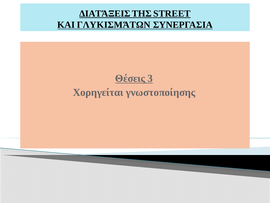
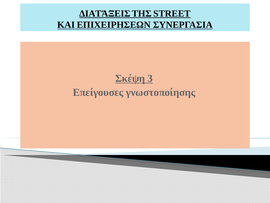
ΓΛΥΚΙΣΜΆΤΩΝ: ΓΛΥΚΙΣΜΆΤΩΝ -> ΕΠΙΧΕΙΡΗΣΕΩΝ (114, 25)
Θέσεις: Θέσεις -> Σκέψη (130, 78)
Χορηγείται: Χορηγείται -> Επείγουσες (98, 92)
